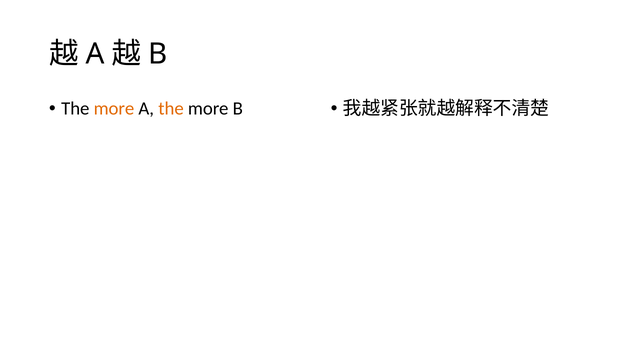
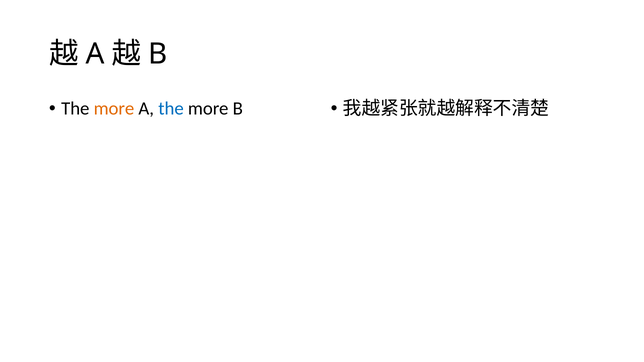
the colour: orange -> blue (171, 109)
